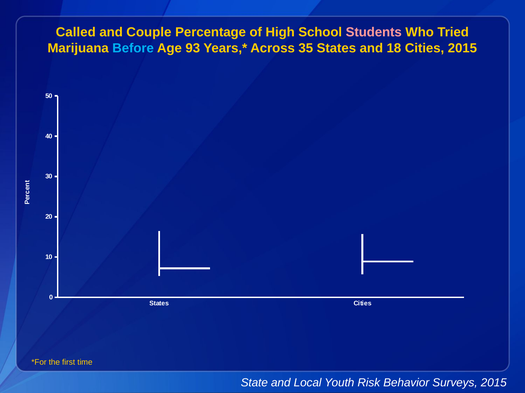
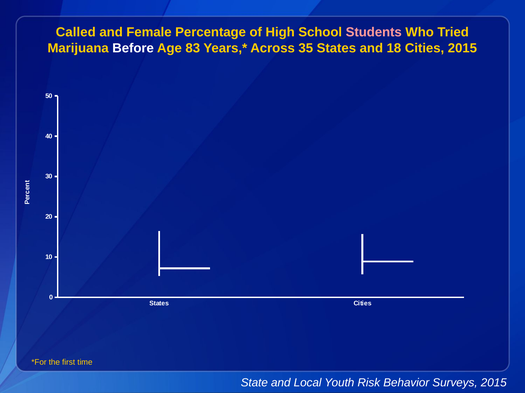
Couple: Couple -> Female (149, 32)
Before colour: light blue -> white (133, 48)
93: 93 -> 83 (193, 48)
